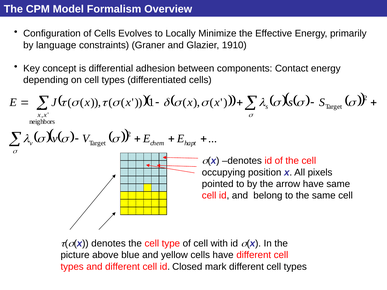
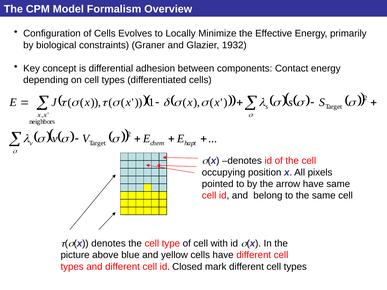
language: language -> biological (56, 45)
1910: 1910 -> 1932 (234, 45)
